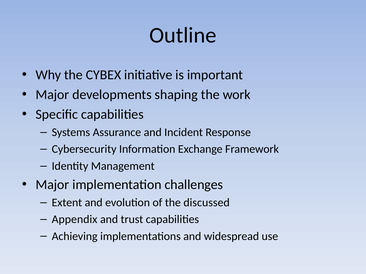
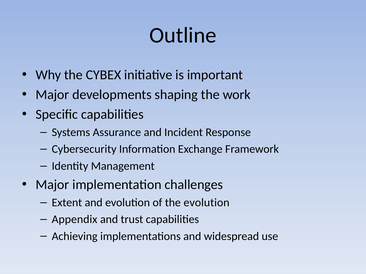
the discussed: discussed -> evolution (207, 203)
